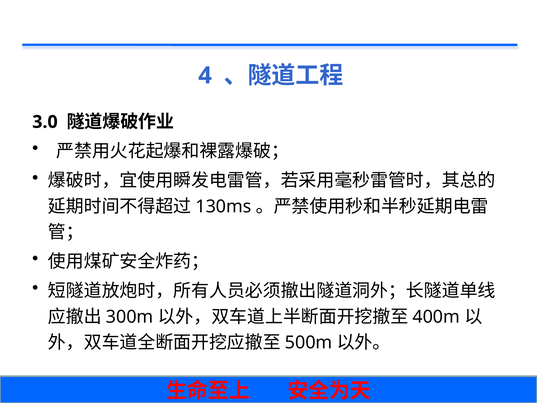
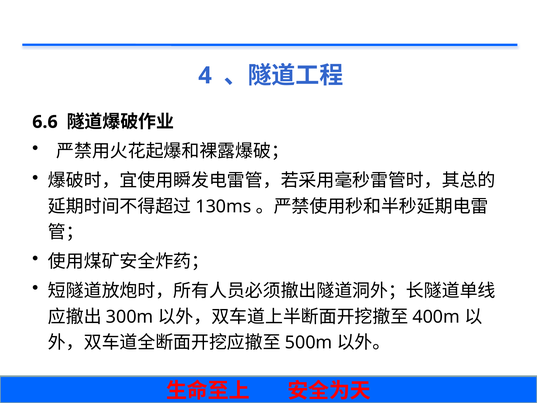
3.0: 3.0 -> 6.6 (45, 122)
